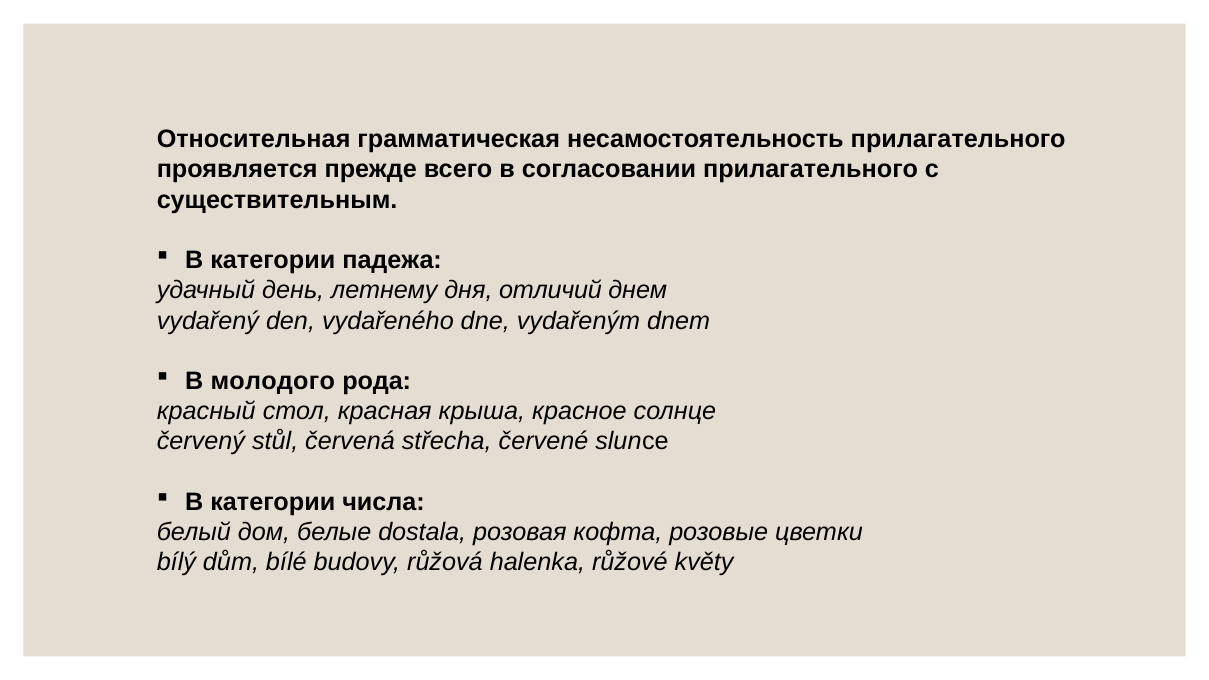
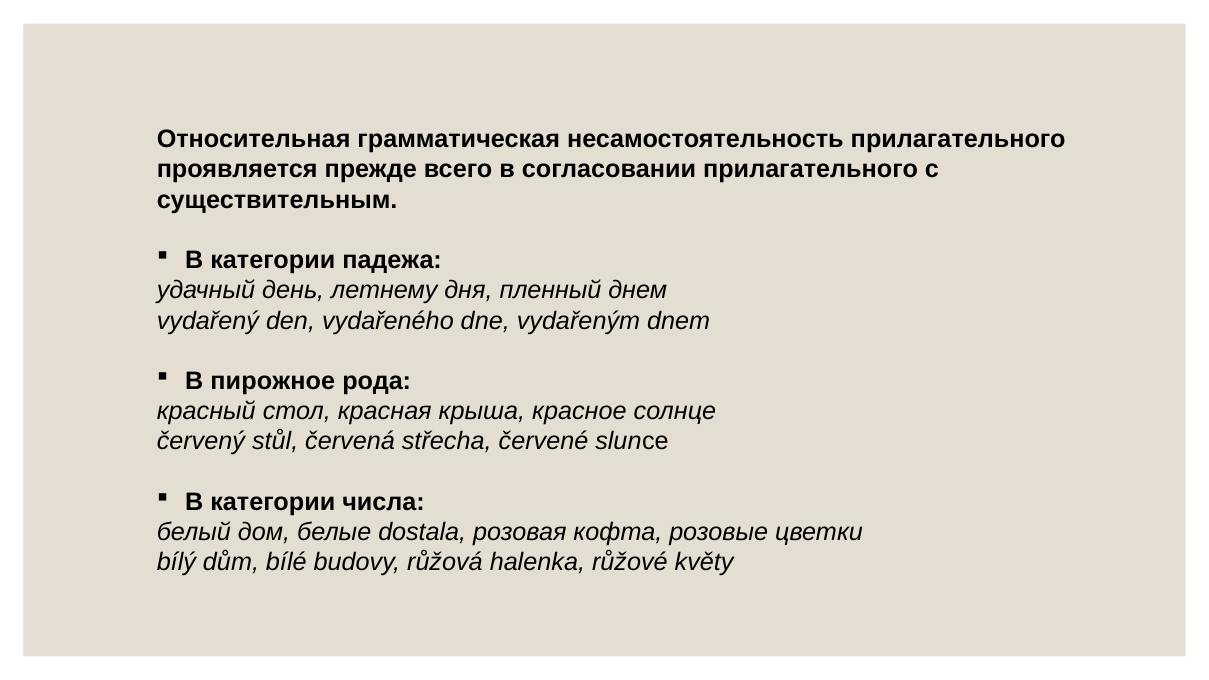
отличий: отличий -> пленный (550, 291)
молодого: молодого -> пирожное (273, 381)
